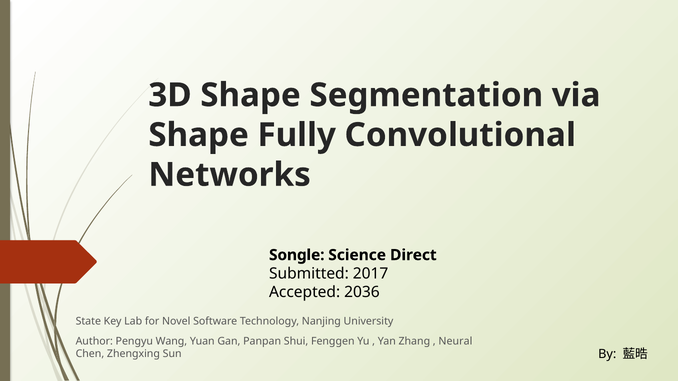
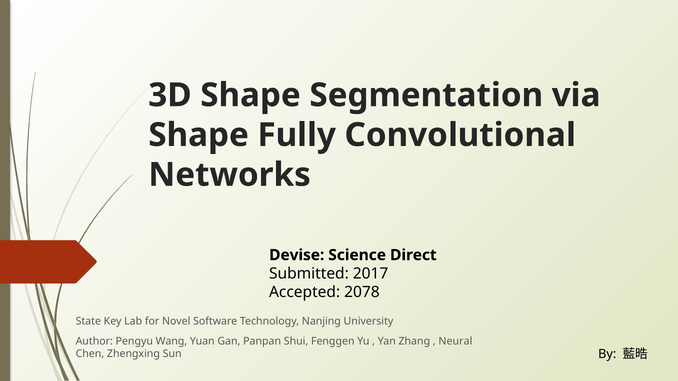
Songle: Songle -> Devise (297, 255)
2036: 2036 -> 2078 (362, 293)
